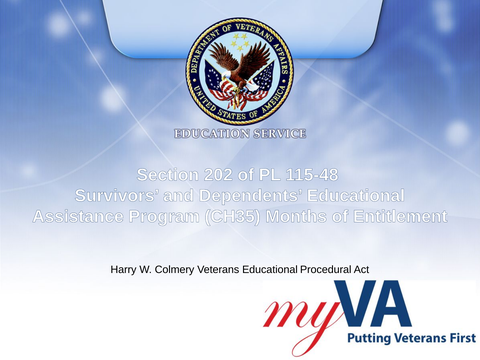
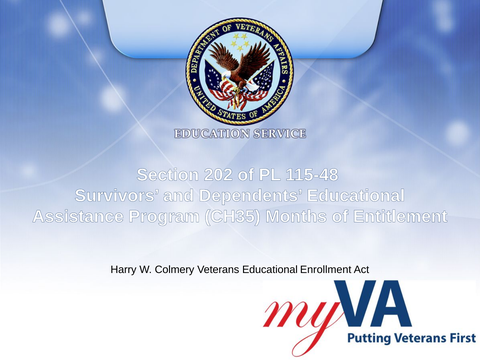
Procedural: Procedural -> Enrollment (326, 270)
